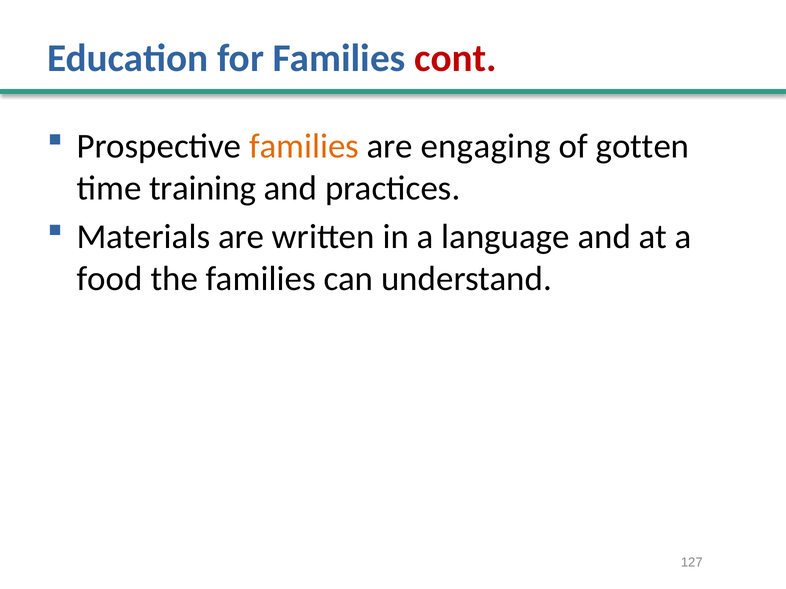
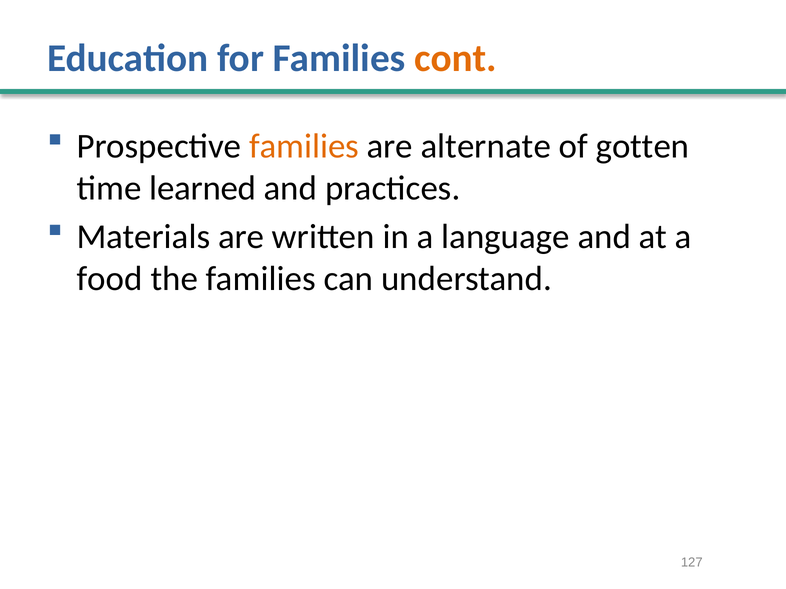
cont colour: red -> orange (455, 58)
engaging: engaging -> alternate (486, 146)
training: training -> learned (203, 188)
